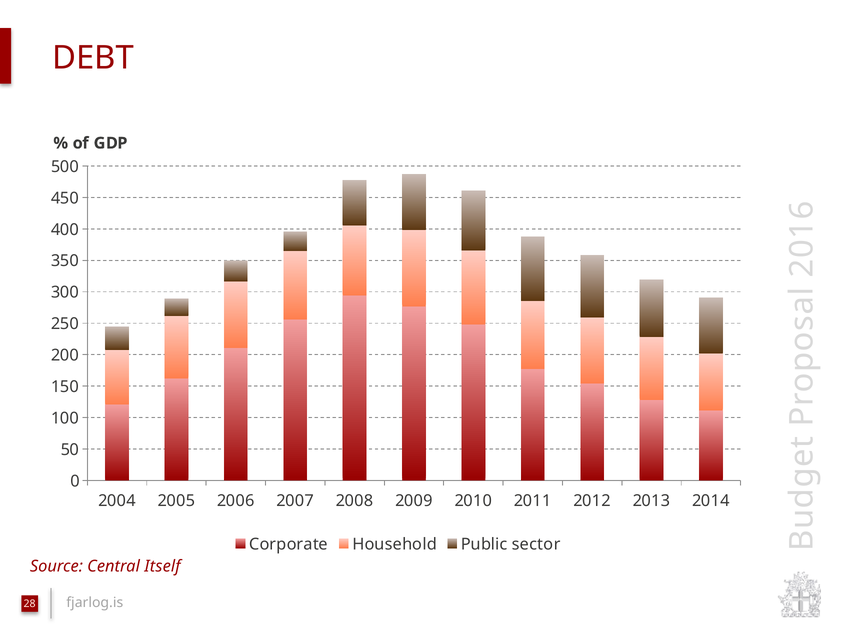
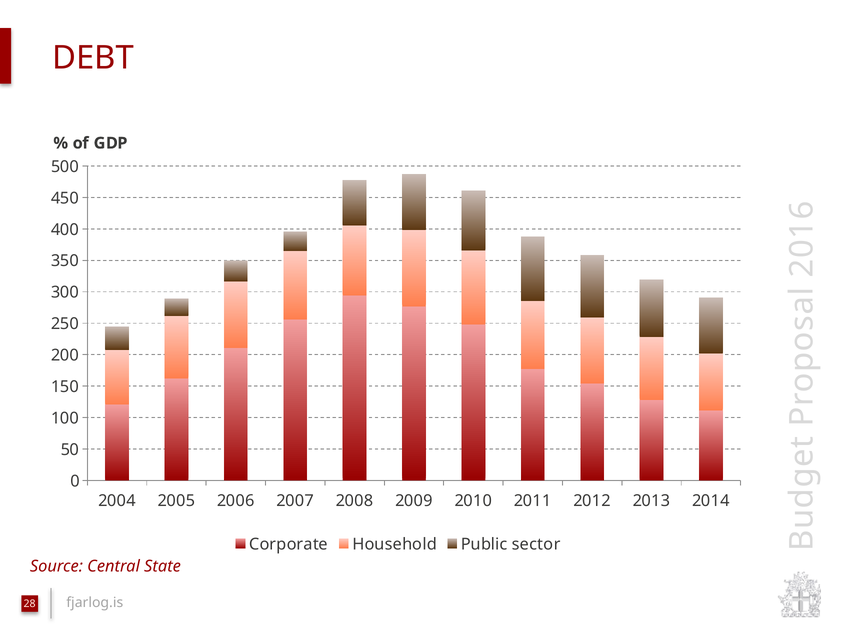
Itself: Itself -> State (163, 567)
